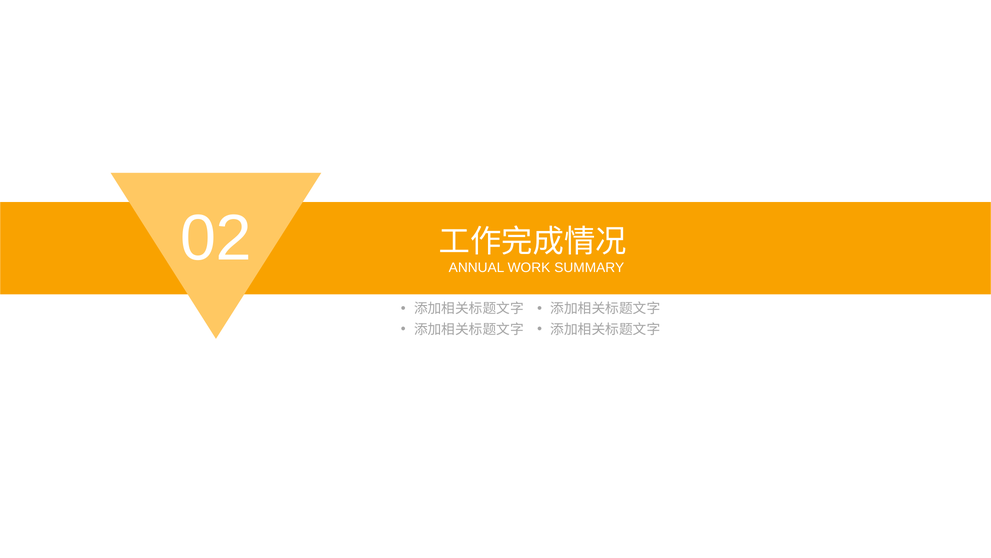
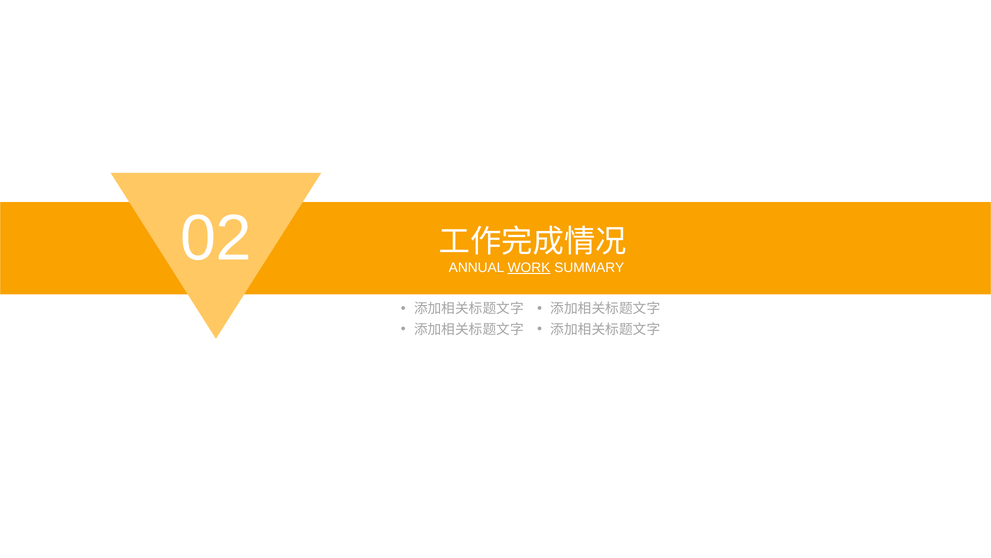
WORK underline: none -> present (529, 267)
